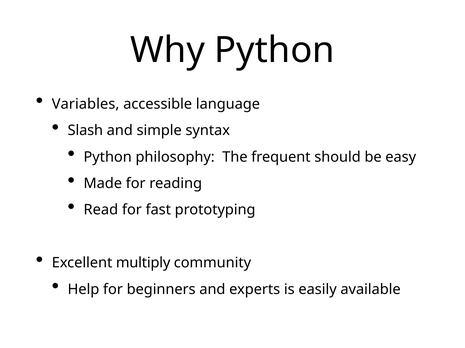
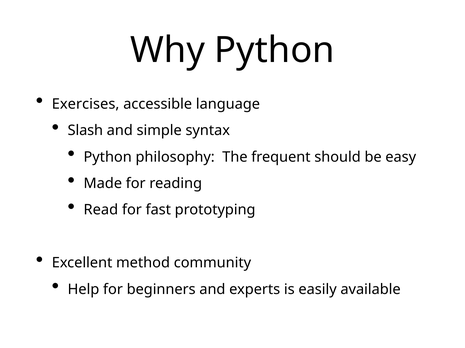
Variables: Variables -> Exercises (86, 104)
multiply: multiply -> method (143, 263)
